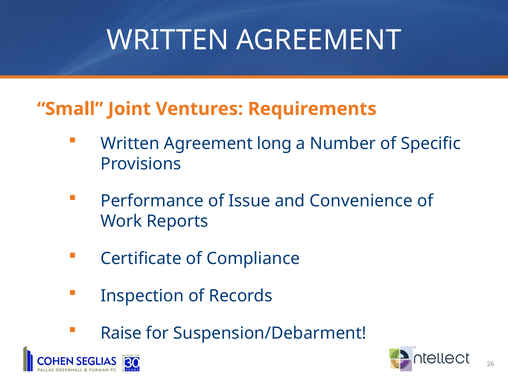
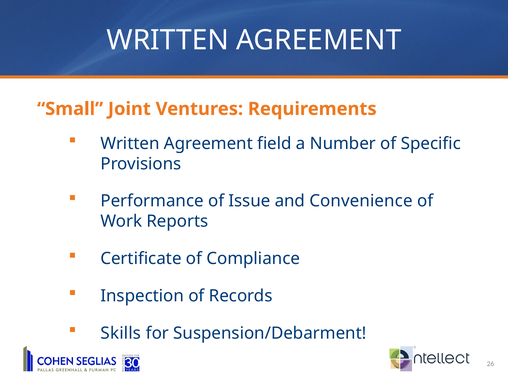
long: long -> field (274, 143)
Raise: Raise -> Skills (121, 333)
